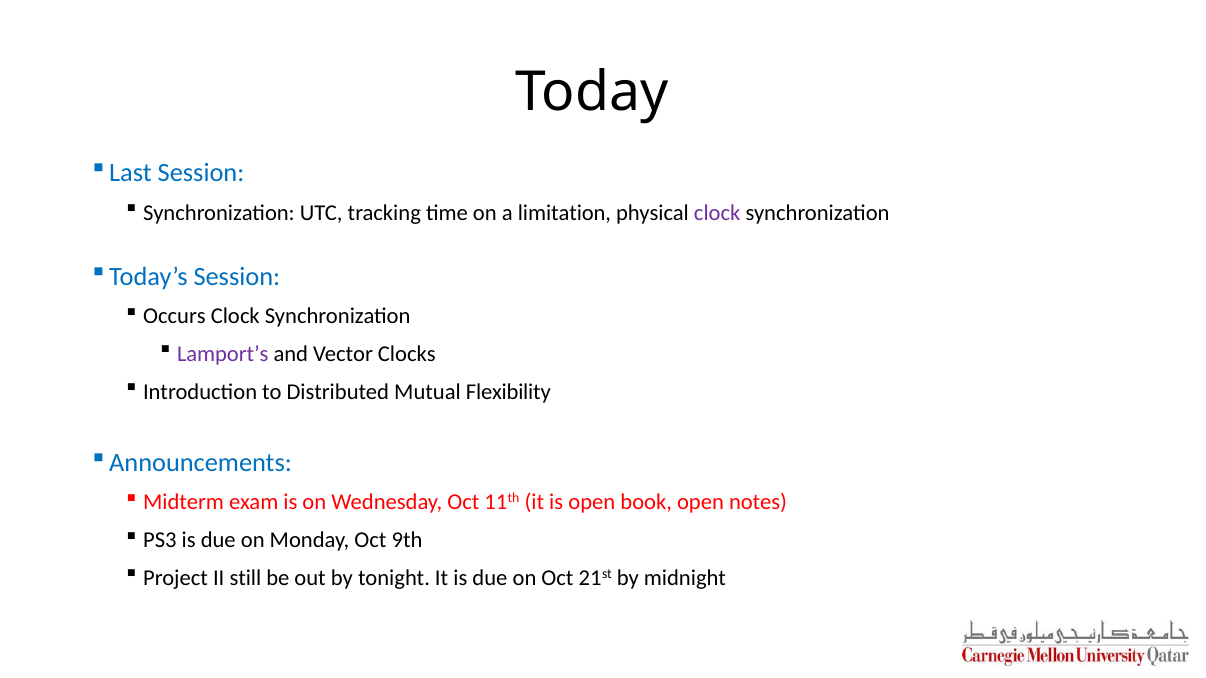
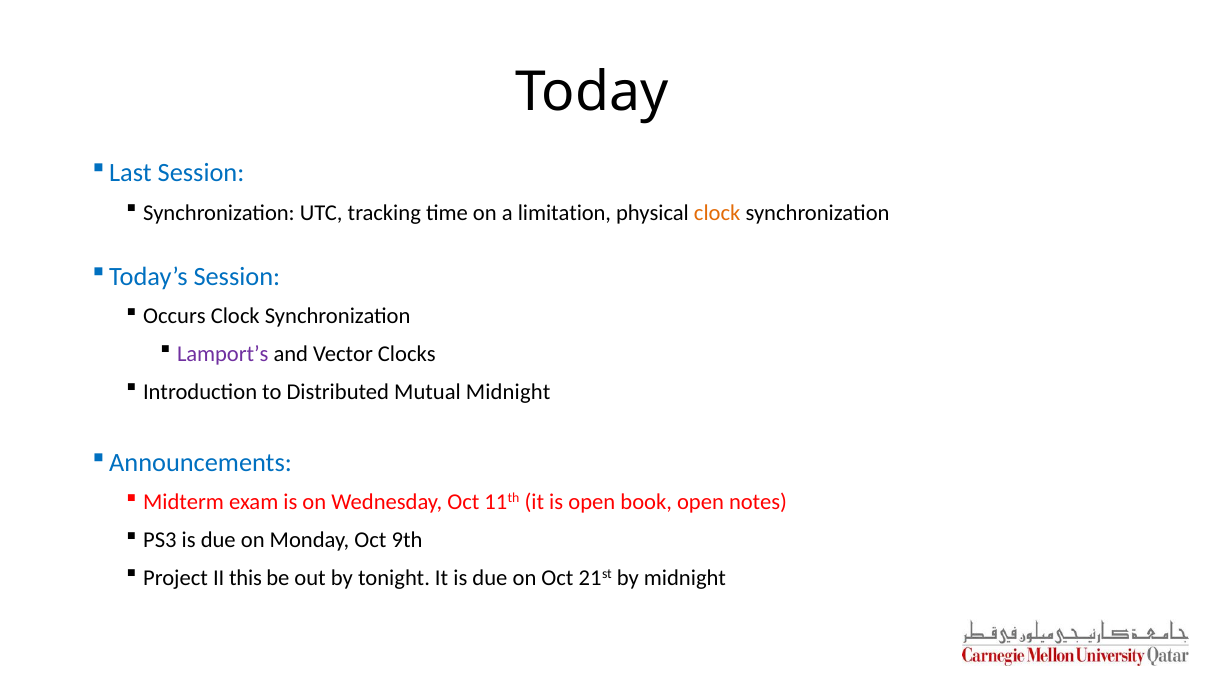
clock colour: purple -> orange (717, 213)
Mutual Flexibility: Flexibility -> Midnight (508, 392)
still: still -> this (246, 578)
